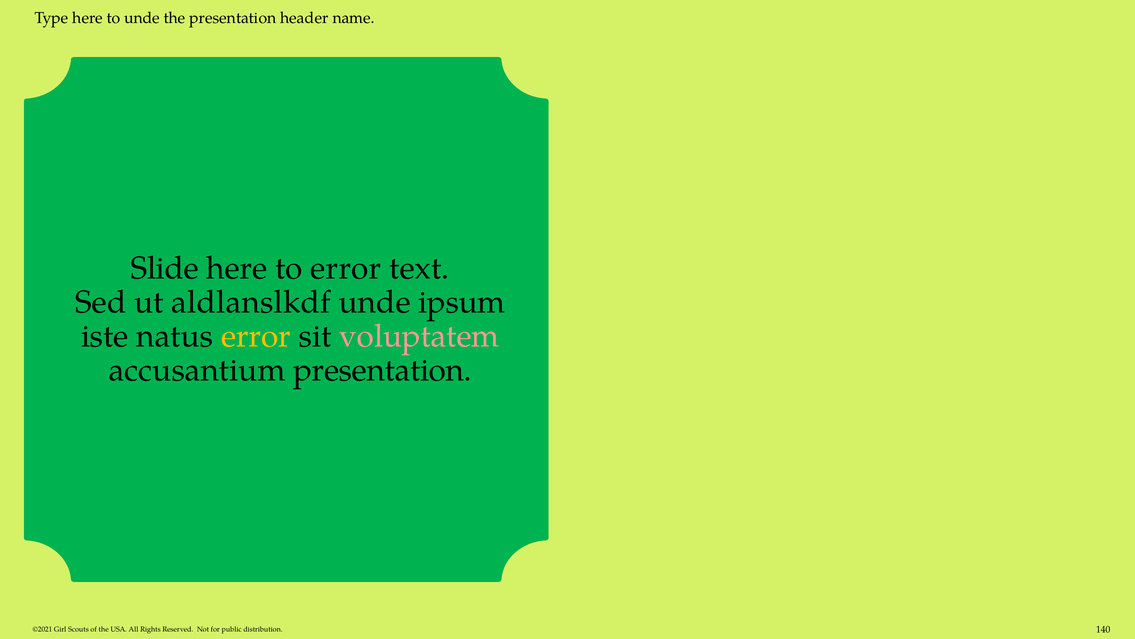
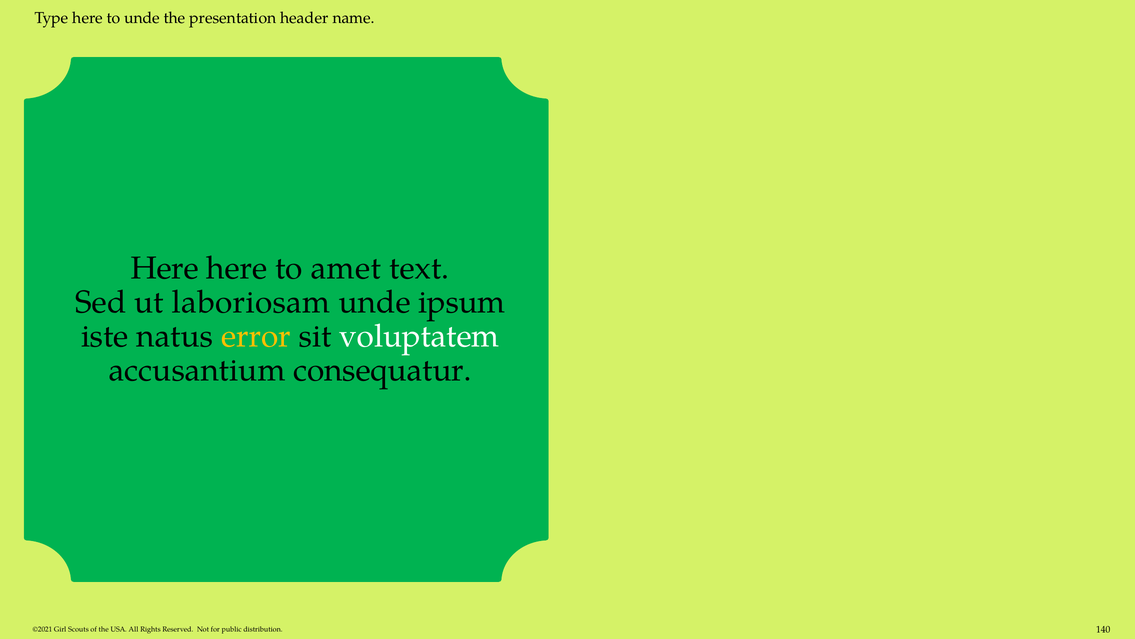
Slide: Slide -> Here (165, 268)
to error: error -> amet (346, 268)
aldlanslkdf: aldlanslkdf -> laboriosam (251, 302)
voluptatem colour: pink -> white (419, 336)
accusantium presentation: presentation -> consequatur (382, 370)
